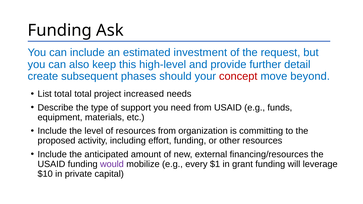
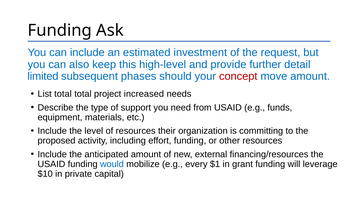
create: create -> limited (43, 76)
move beyond: beyond -> amount (310, 76)
resources from: from -> their (167, 131)
would colour: purple -> blue (112, 164)
